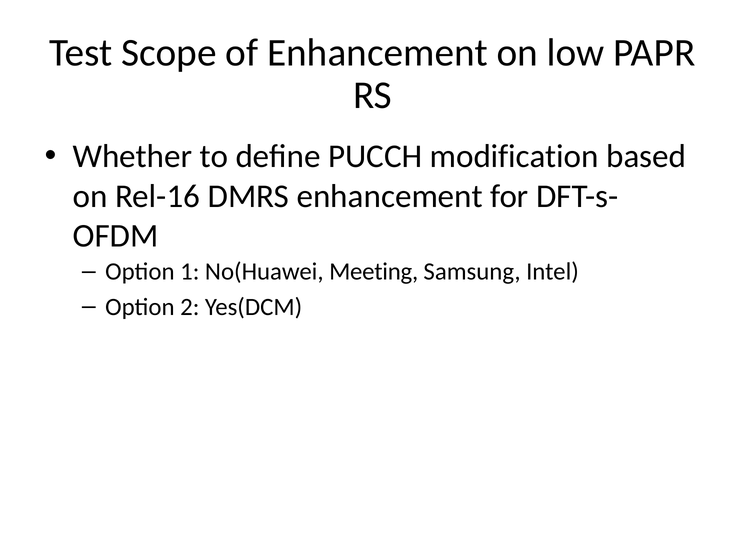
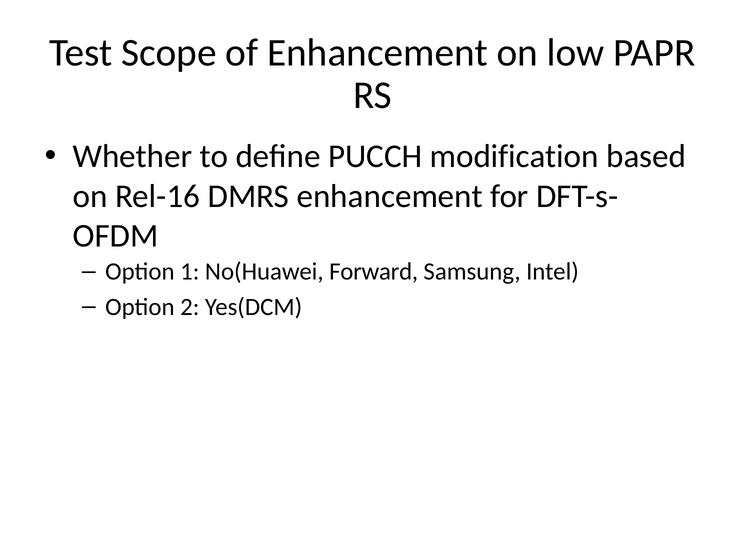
Meeting: Meeting -> Forward (374, 272)
